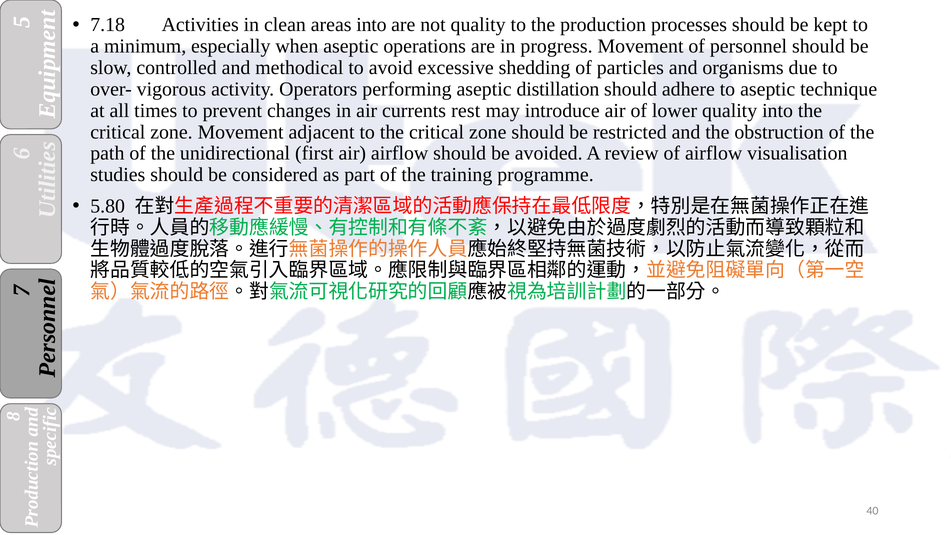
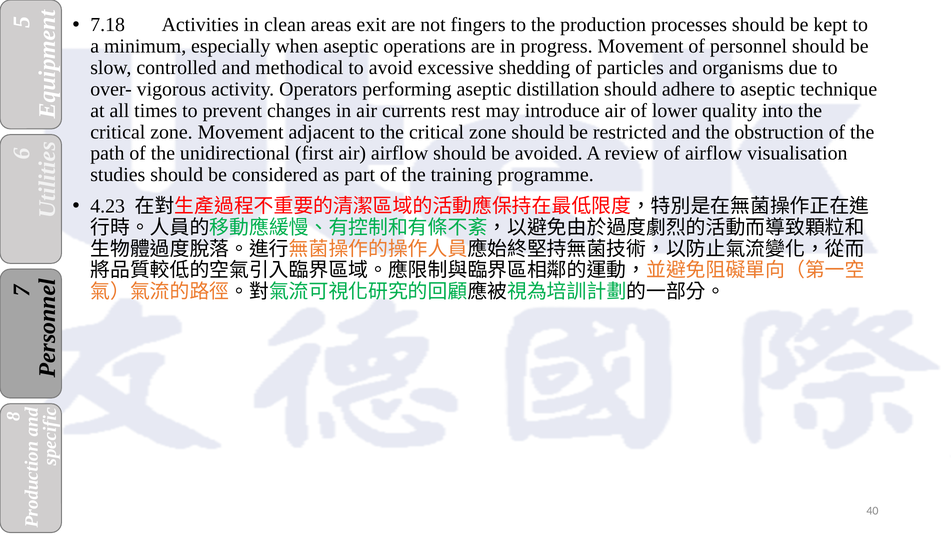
areas into: into -> exit (371, 25)
not quality: quality -> fingers (478, 25)
5.80: 5.80 -> 4.23 (108, 206)
